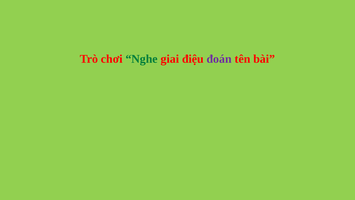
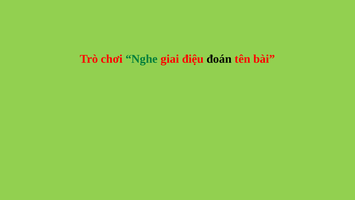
đoán colour: purple -> black (219, 59)
